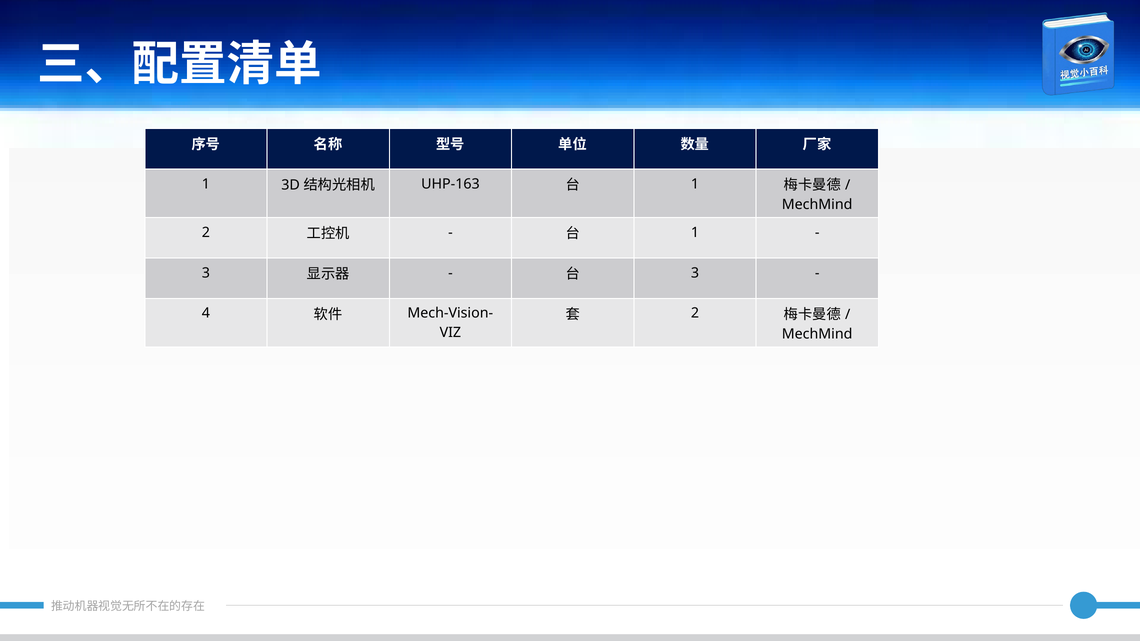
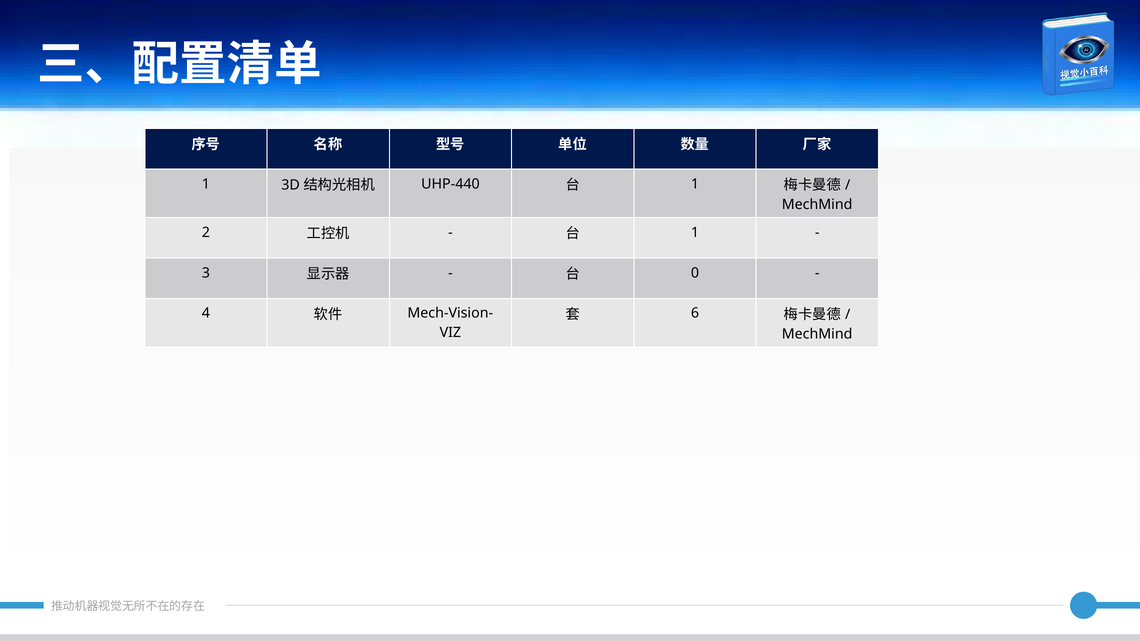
UHP-163: UHP-163 -> UHP-440 (450, 184)
3: 3 -> 0 (695, 273)
2: 2 -> 6 (695, 313)
